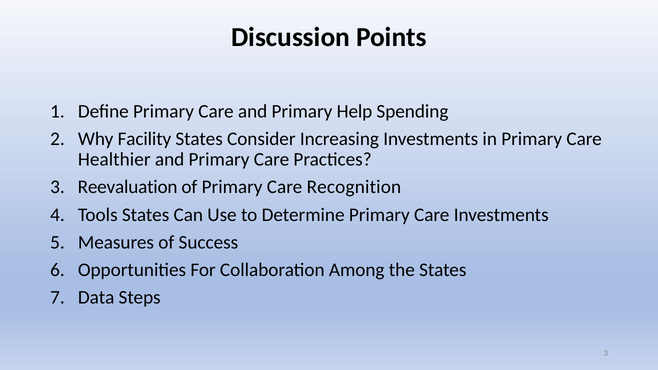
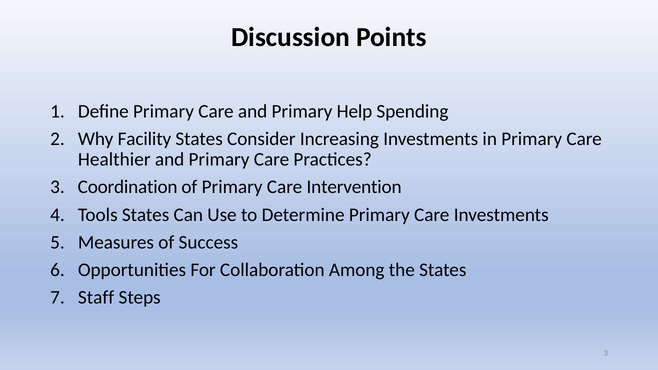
Reevaluation: Reevaluation -> Coordination (128, 187)
Recognition: Recognition -> Intervention (354, 187)
Data: Data -> Staff (96, 298)
